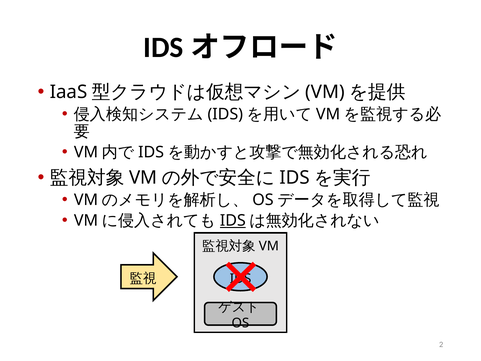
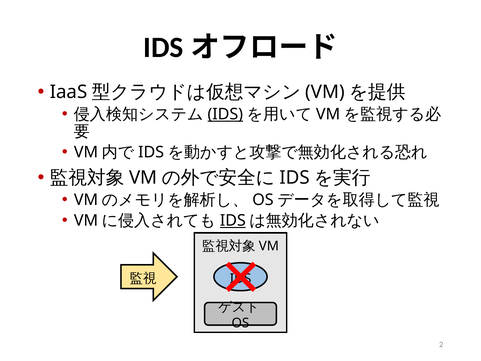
IDS underline: none -> present (225, 114)
